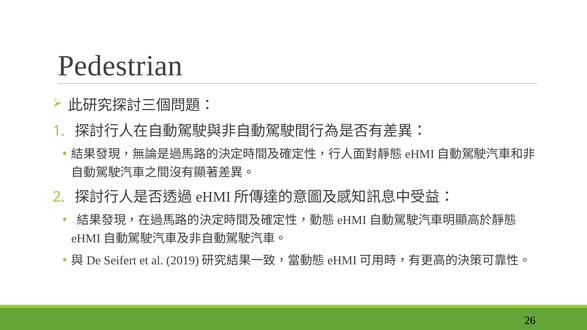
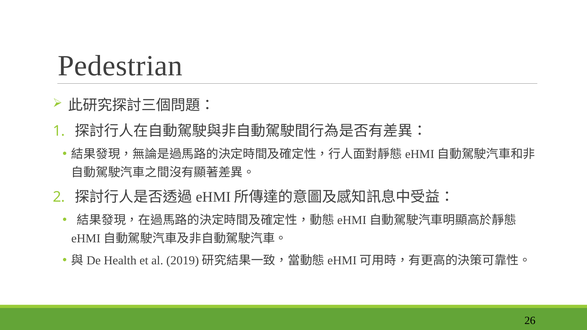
Seifert: Seifert -> Health (120, 261)
